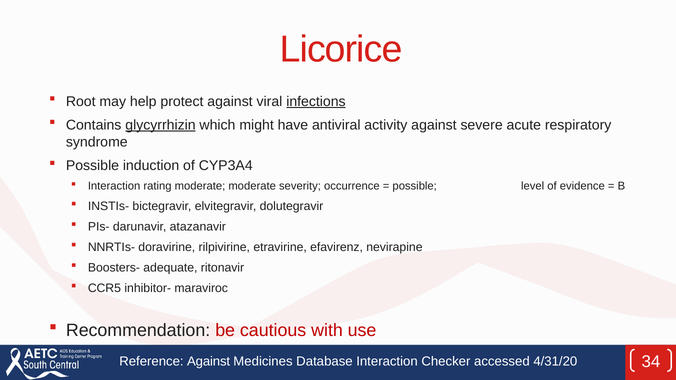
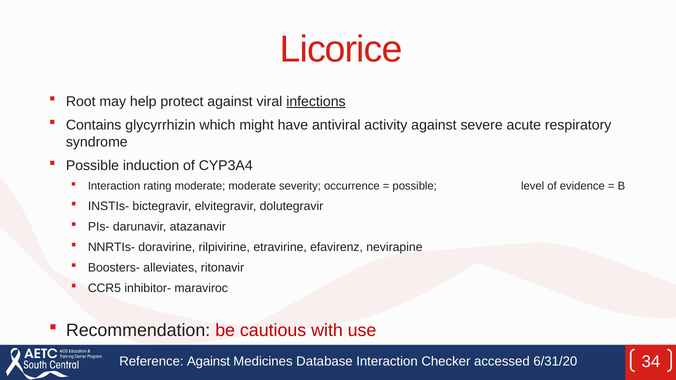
glycyrrhizin underline: present -> none (160, 125)
adequate: adequate -> alleviates (170, 268)
4/31/20: 4/31/20 -> 6/31/20 (555, 362)
